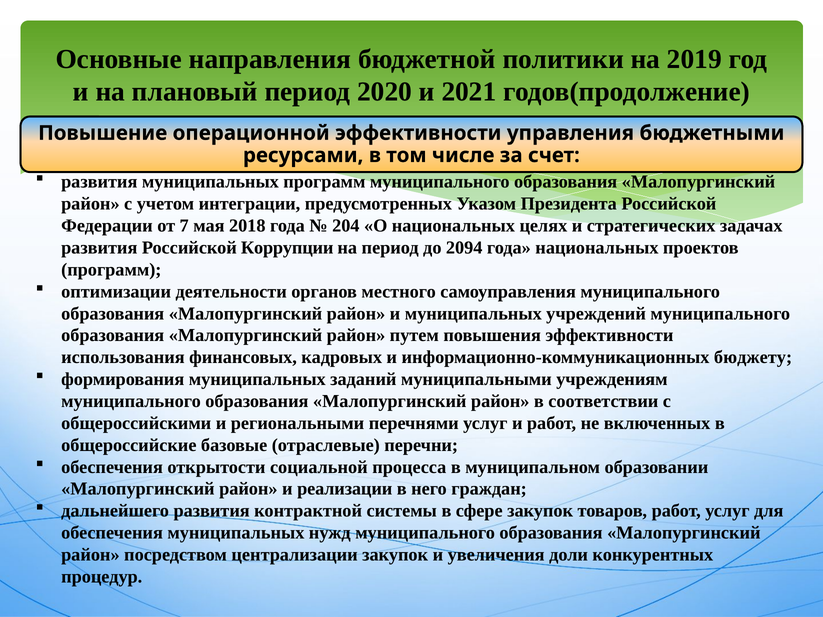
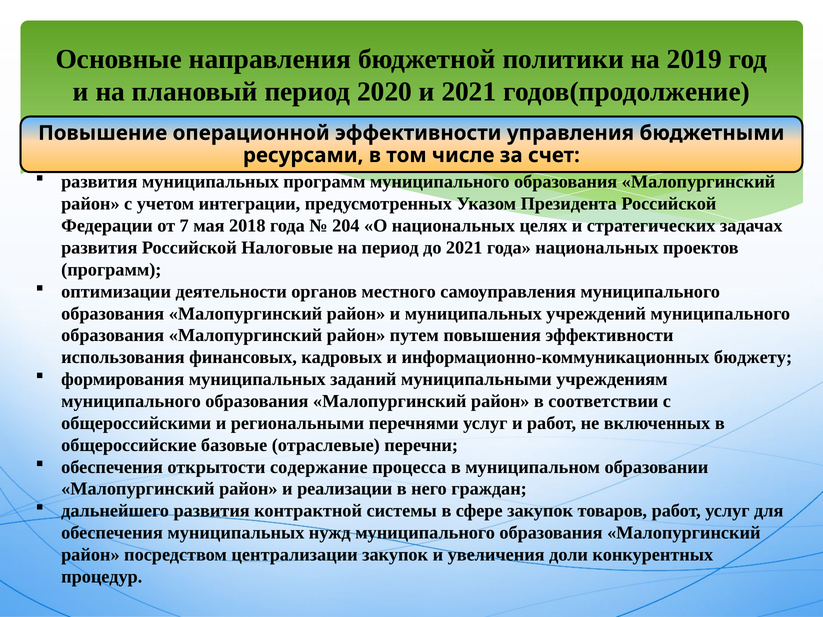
Коррупции: Коррупции -> Налоговые (287, 248)
до 2094: 2094 -> 2021 (464, 248)
социальной: социальной -> содержание (319, 467)
